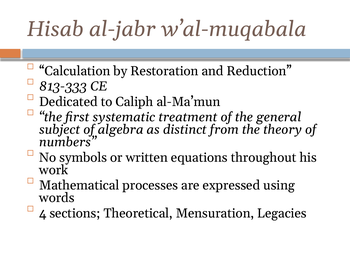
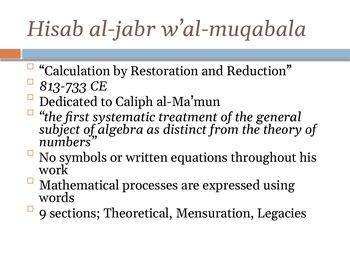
813-333: 813-333 -> 813-733 (63, 87)
4: 4 -> 9 (43, 214)
